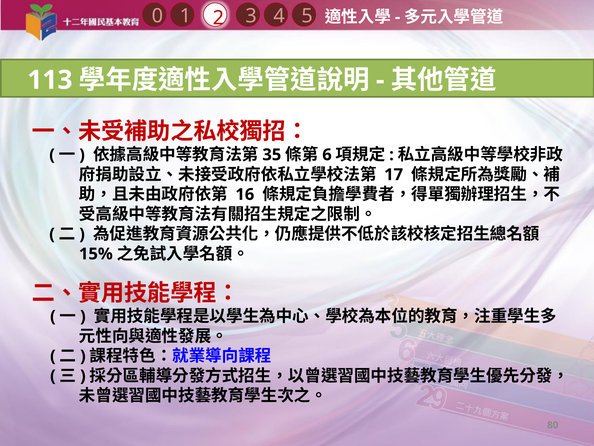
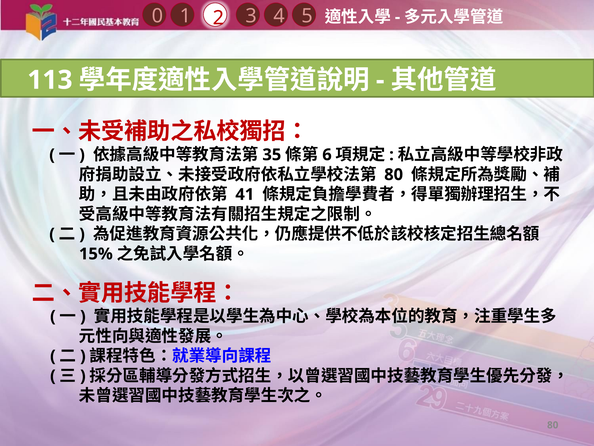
17: 17 -> 80 (394, 174)
16: 16 -> 41 (245, 194)
